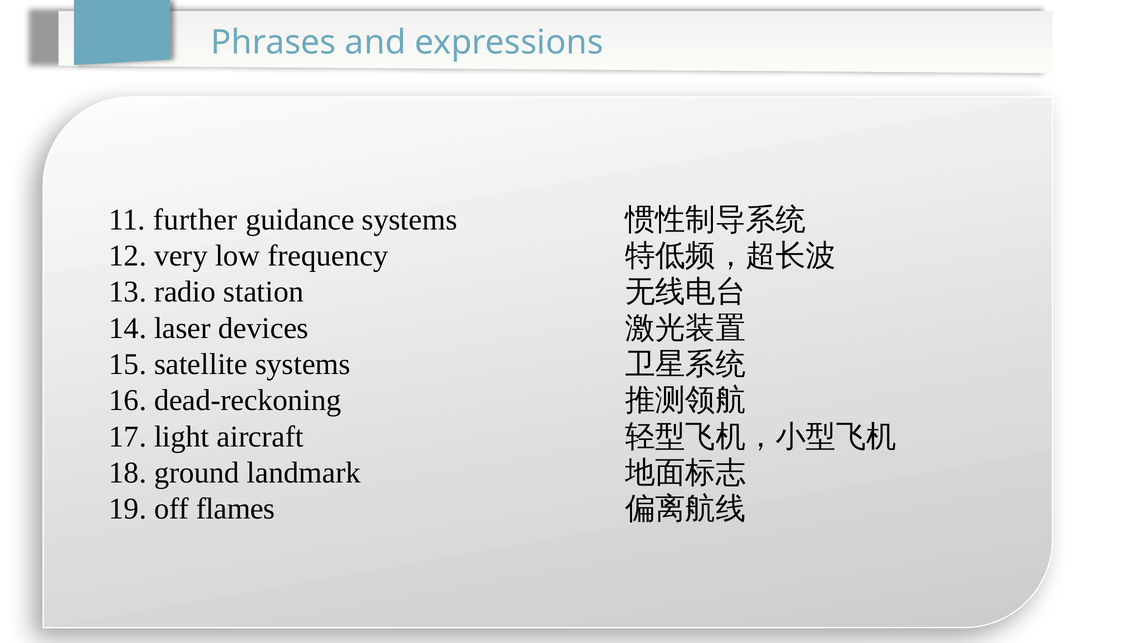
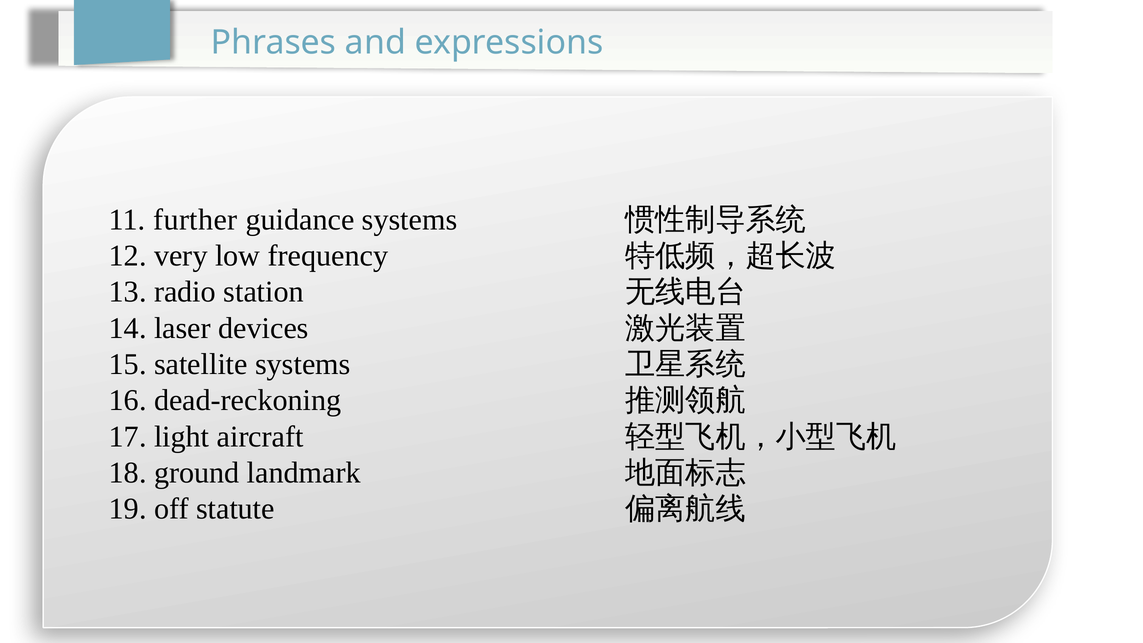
flames: flames -> statute (235, 509)
